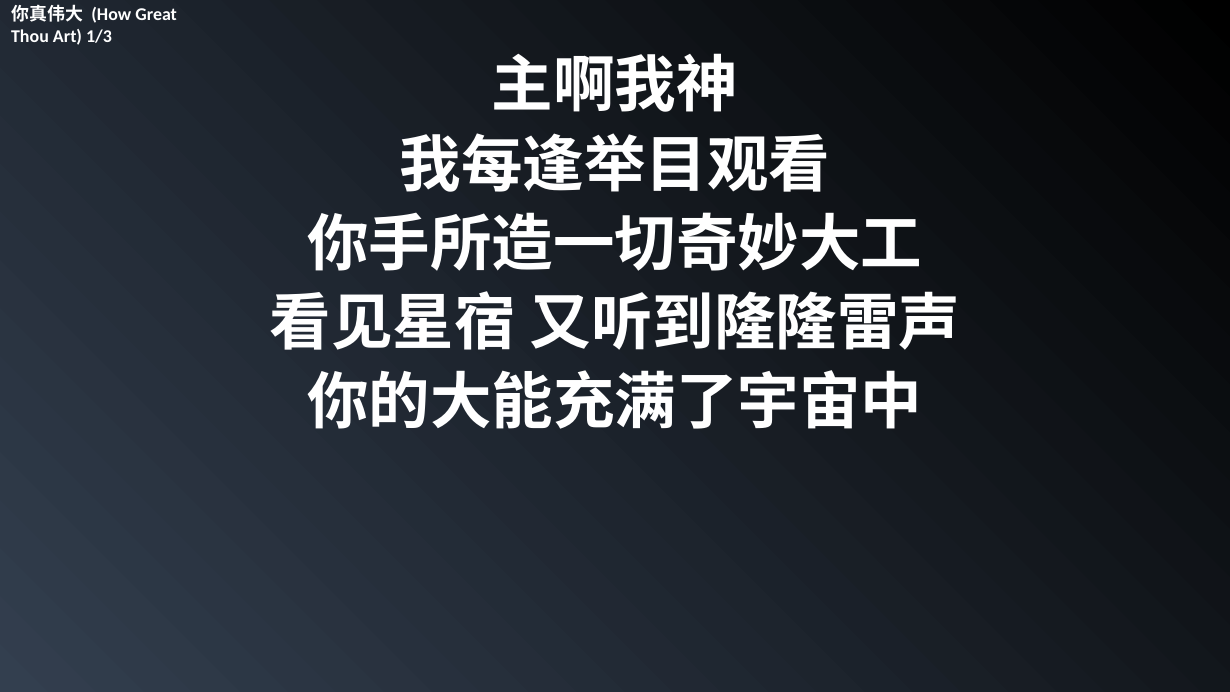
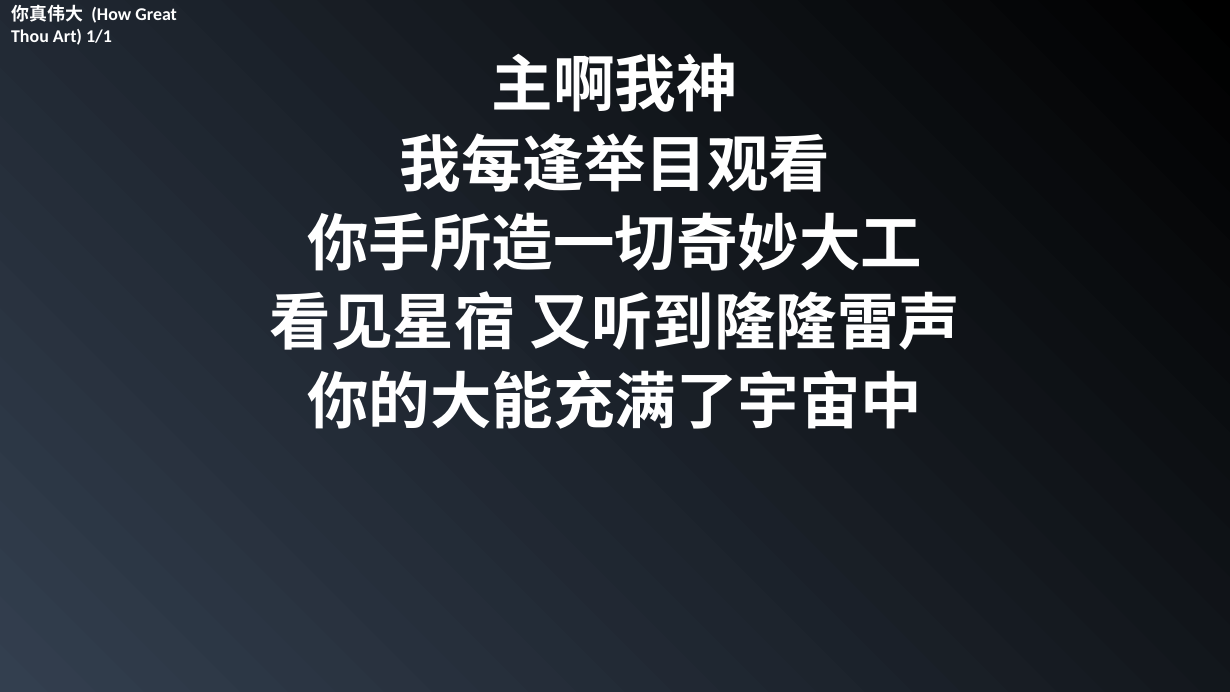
1/3: 1/3 -> 1/1 (99, 37)
